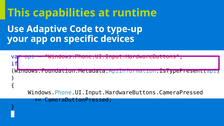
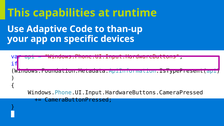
type-up: type-up -> than-up (125, 29)
